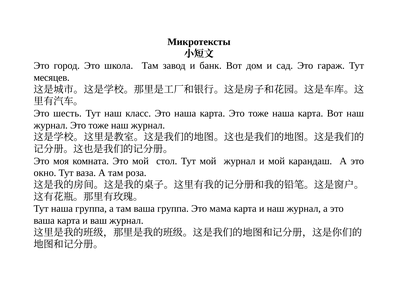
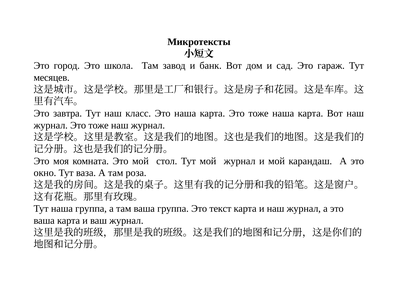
шесть: шесть -> завтра (68, 114)
мама: мама -> текст (220, 209)
